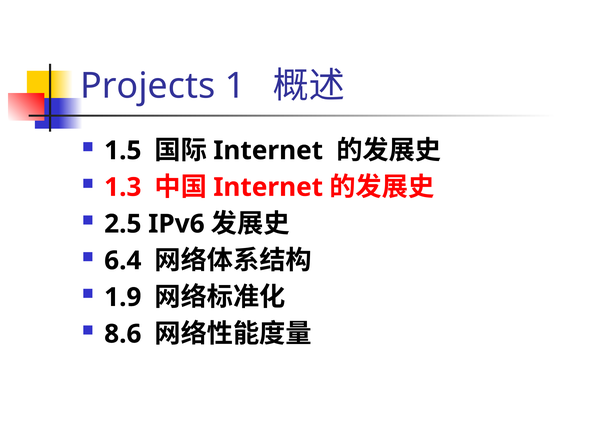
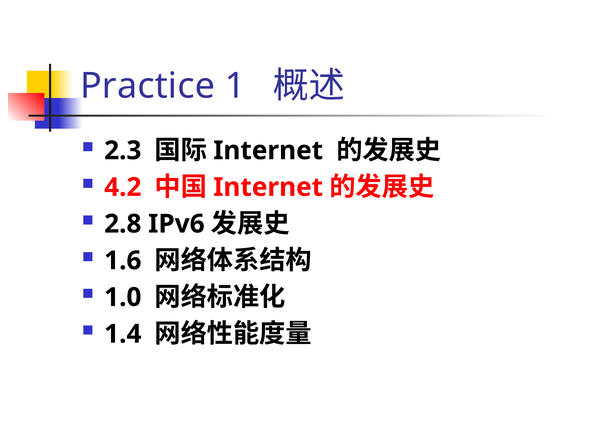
Projects: Projects -> Practice (148, 86)
1.5: 1.5 -> 2.3 (123, 150)
1.3: 1.3 -> 4.2 (123, 187)
2.5: 2.5 -> 2.8 (123, 224)
6.4: 6.4 -> 1.6 (123, 260)
1.9: 1.9 -> 1.0 (123, 297)
8.6: 8.6 -> 1.4 (123, 334)
